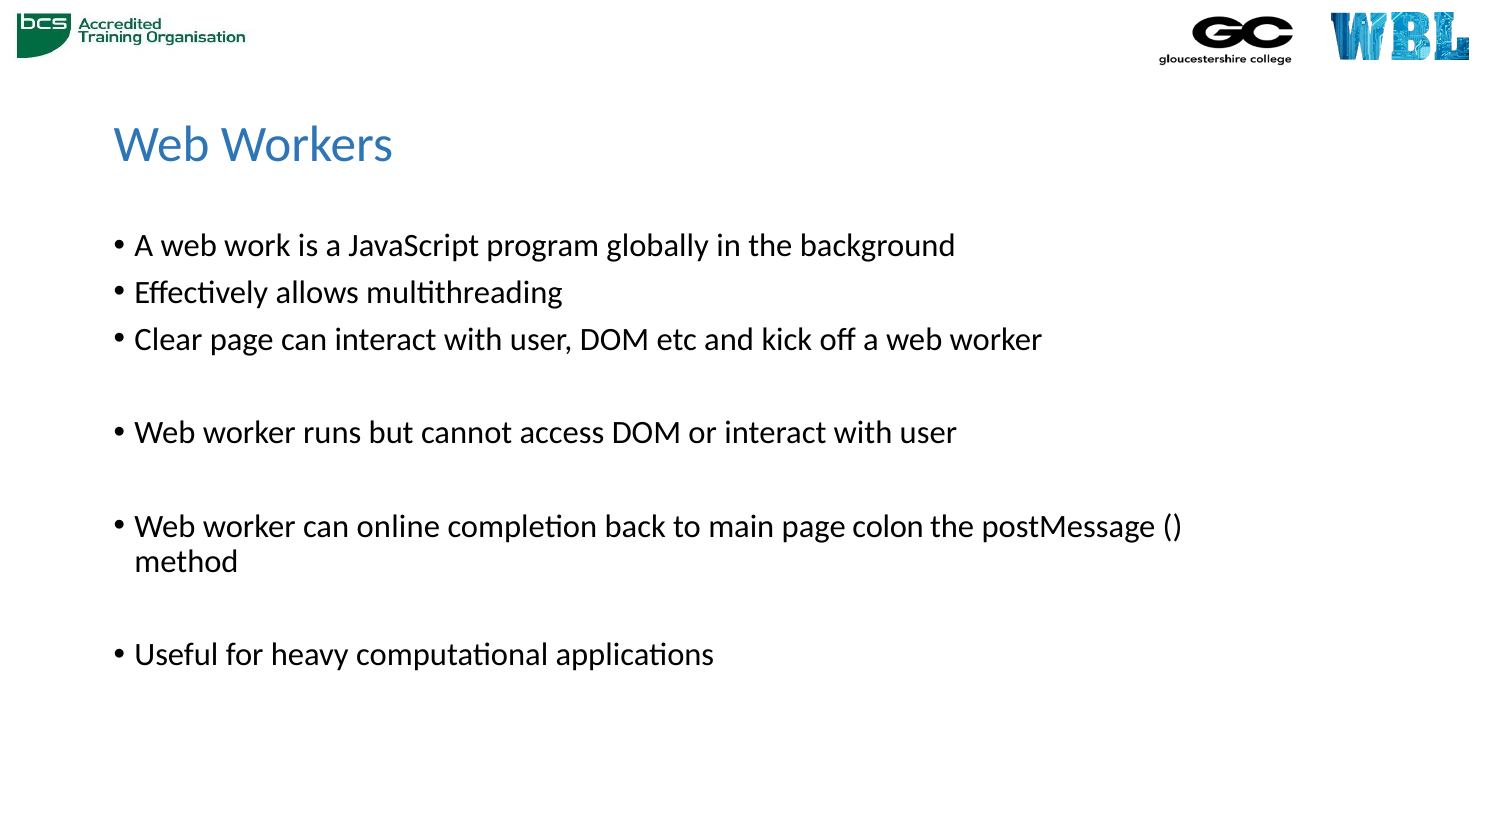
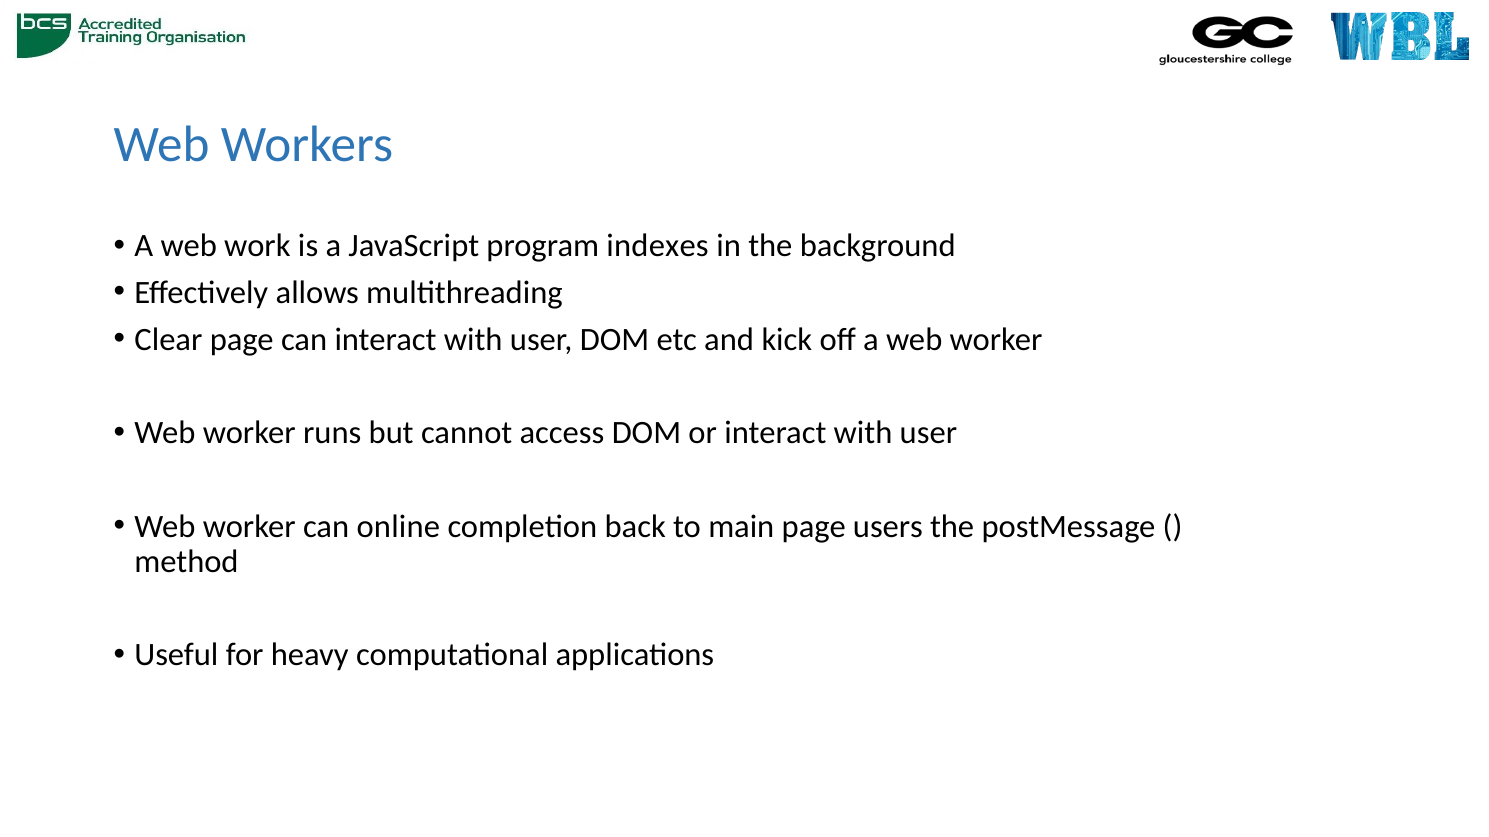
globally: globally -> indexes (658, 246)
colon: colon -> users (888, 527)
